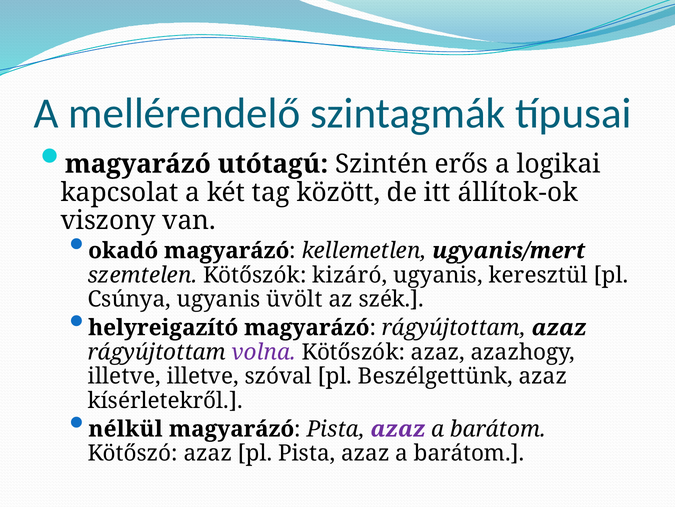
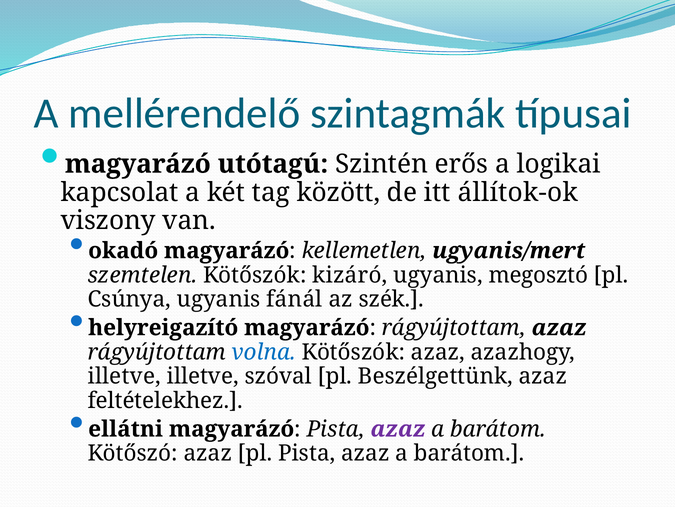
keresztül: keresztül -> megosztó (538, 275)
üvölt: üvölt -> fánál (294, 299)
volna colour: purple -> blue (264, 352)
kísérletekről: kísérletekről -> feltételekhez (165, 400)
nélkül: nélkül -> ellátni (126, 428)
